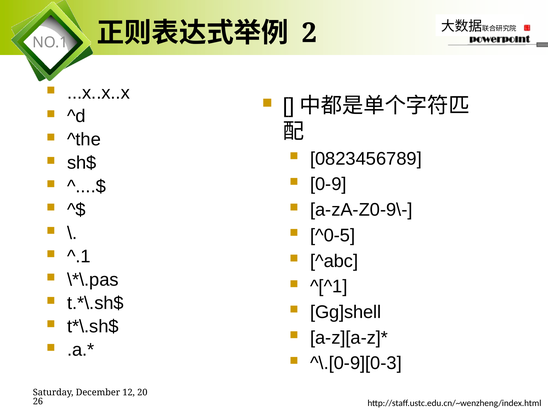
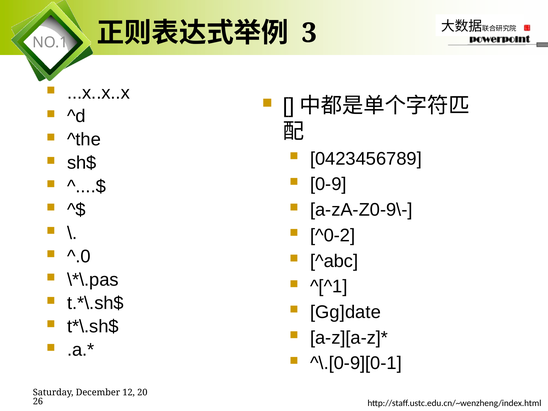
2: 2 -> 3 (309, 33)
0823456789: 0823456789 -> 0423456789 (366, 159)
^0-5: ^0-5 -> ^0-2 (333, 235)
^.1: ^.1 -> ^.0 (79, 256)
Gg]shell: Gg]shell -> Gg]date (346, 312)
^\.[0-9][0-3: ^\.[0-9][0-3 -> ^\.[0-9][0-1 (356, 363)
